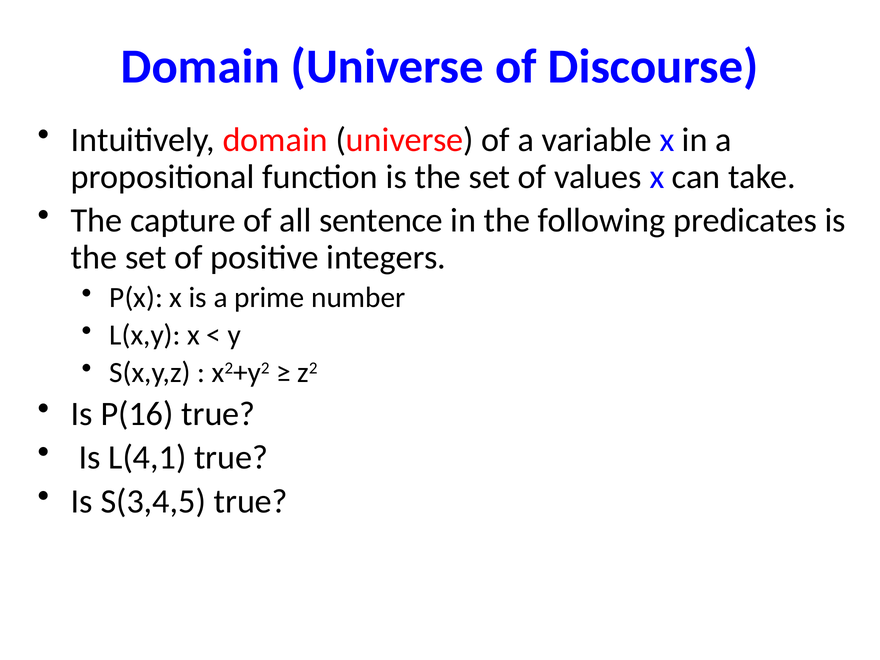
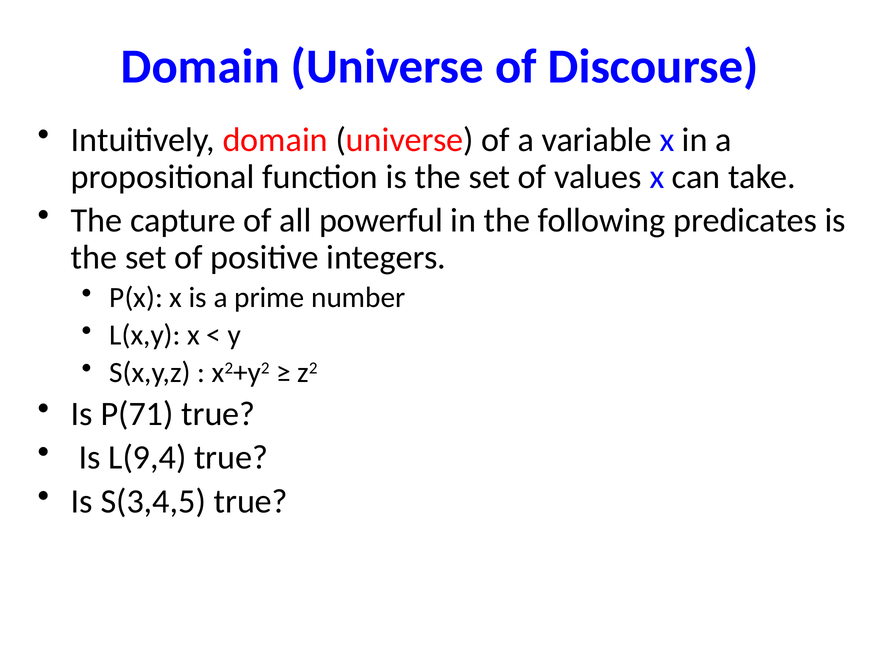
sentence: sentence -> powerful (381, 221)
P(16: P(16 -> P(71 (137, 414)
L(4,1: L(4,1 -> L(9,4 (147, 458)
